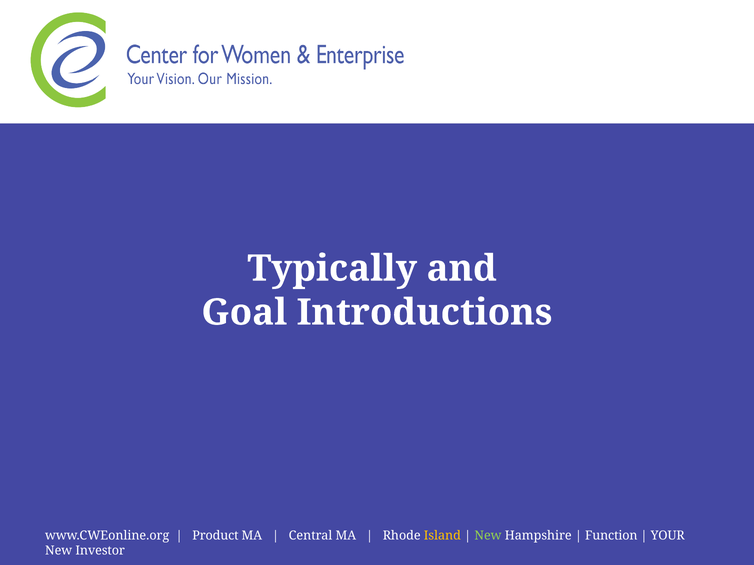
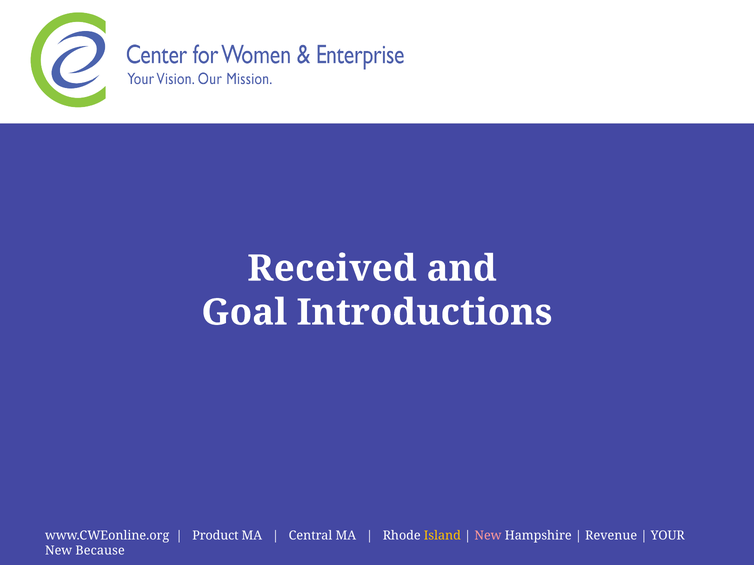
Typically: Typically -> Received (332, 269)
New colour: light green -> pink (488, 536)
Function: Function -> Revenue (611, 536)
Investor: Investor -> Because (100, 551)
